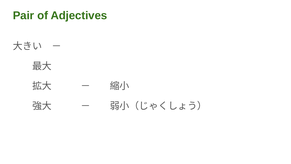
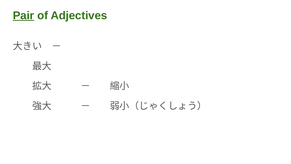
Pair underline: none -> present (23, 16)
